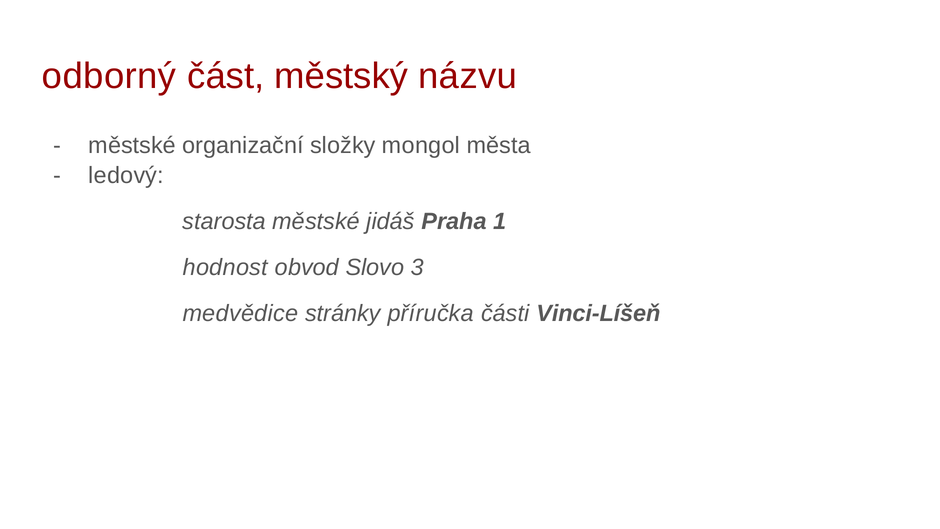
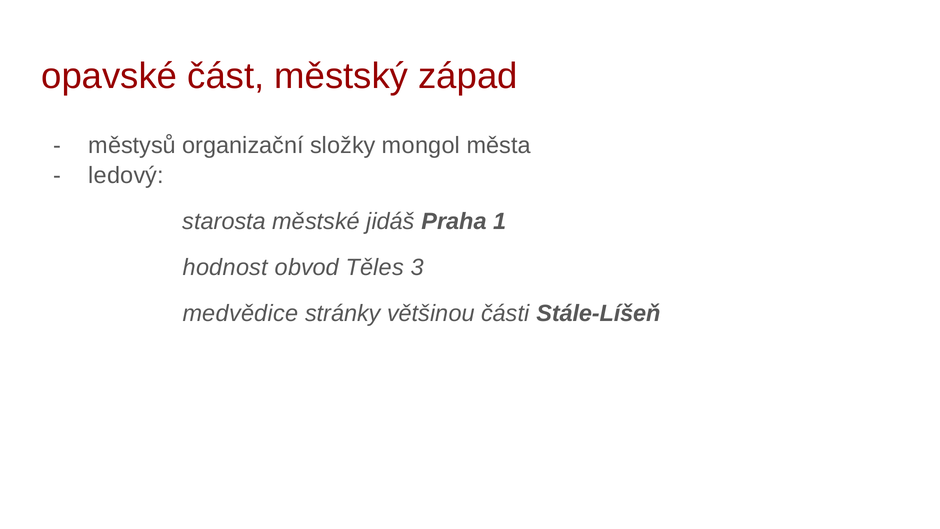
odborný: odborný -> opavské (109, 76)
názvu: názvu -> západ (468, 76)
městské: městské -> městysů (132, 145)
Slovo: Slovo -> Těles (375, 267)
příručka: příručka -> většinou (431, 313)
Vinci-Líšeň: Vinci-Líšeň -> Stále-Líšeň (598, 313)
